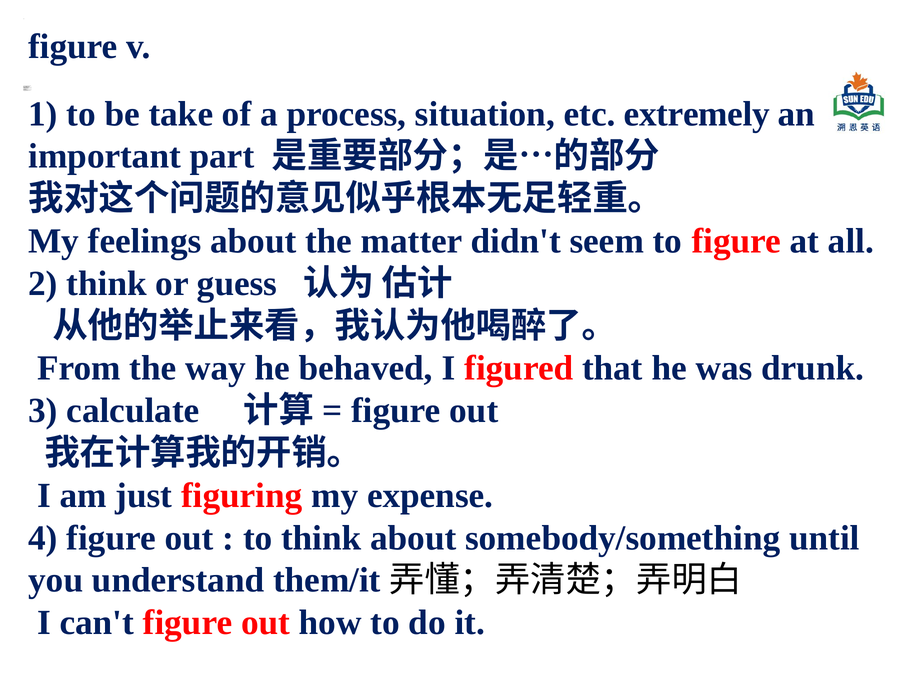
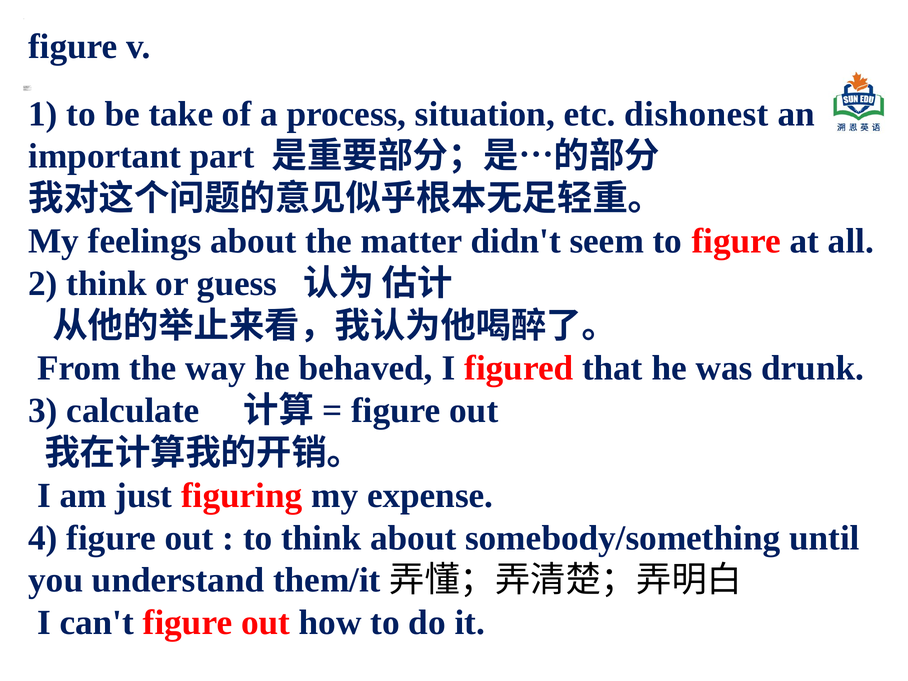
extremely: extremely -> dishonest (697, 114)
